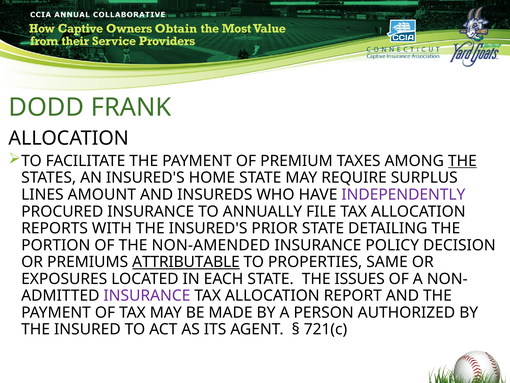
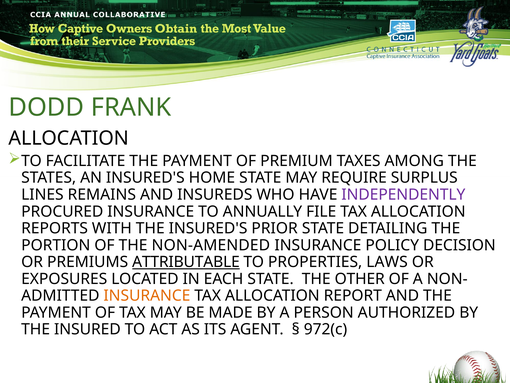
THE underline: present -> none (462, 161)
AMOUNT: AMOUNT -> REMAINS (102, 194)
SAME: SAME -> LAWS (387, 262)
ISSUES: ISSUES -> OTHER (360, 279)
INSURANCE colour: purple -> orange (147, 295)
721(c: 721(c -> 972(c (325, 329)
